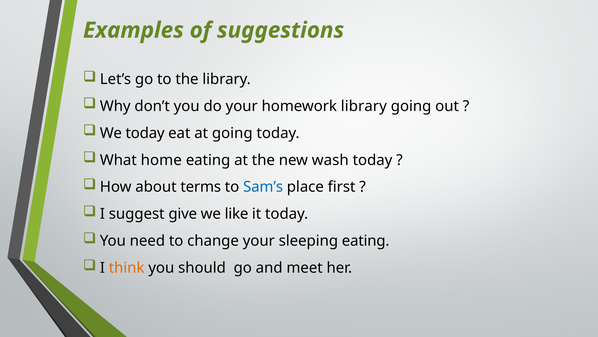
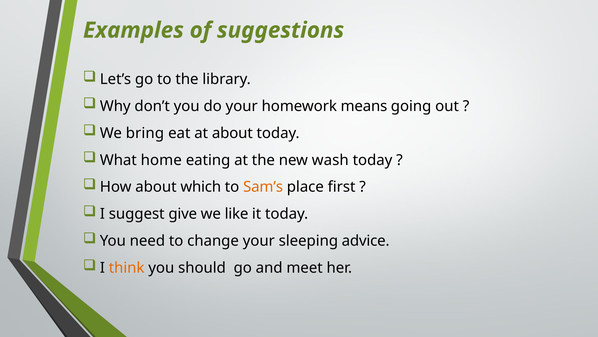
homework library: library -> means (364, 106)
We today: today -> bring (145, 133)
at going: going -> about (232, 133)
terms: terms -> which (201, 187)
Sam’s colour: blue -> orange (263, 187)
sleeping eating: eating -> advice (366, 241)
